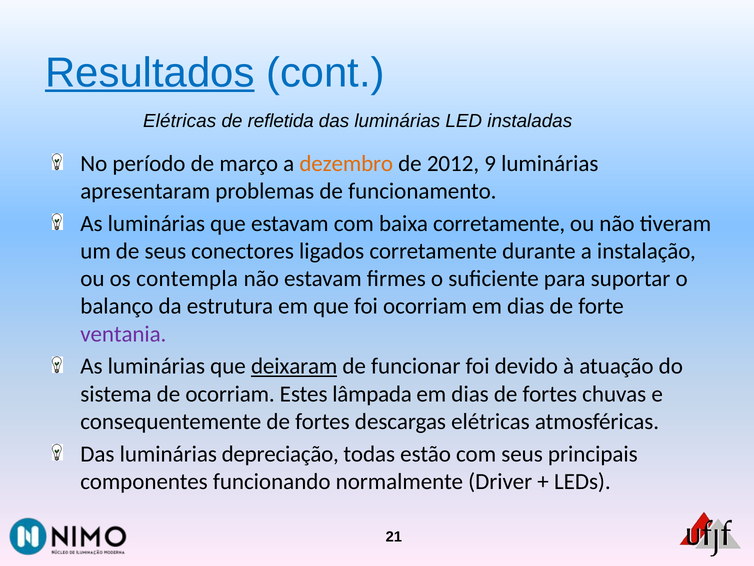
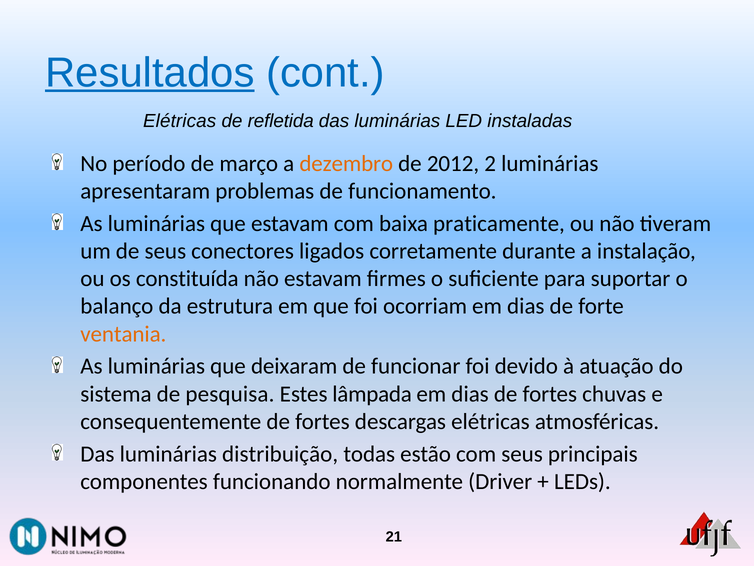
9: 9 -> 2 (490, 163)
baixa corretamente: corretamente -> praticamente (499, 223)
contempla: contempla -> constituída (187, 278)
ventania colour: purple -> orange (123, 334)
deixaram underline: present -> none (294, 366)
de ocorriam: ocorriam -> pesquisa (230, 394)
depreciação: depreciação -> distribuição (280, 453)
